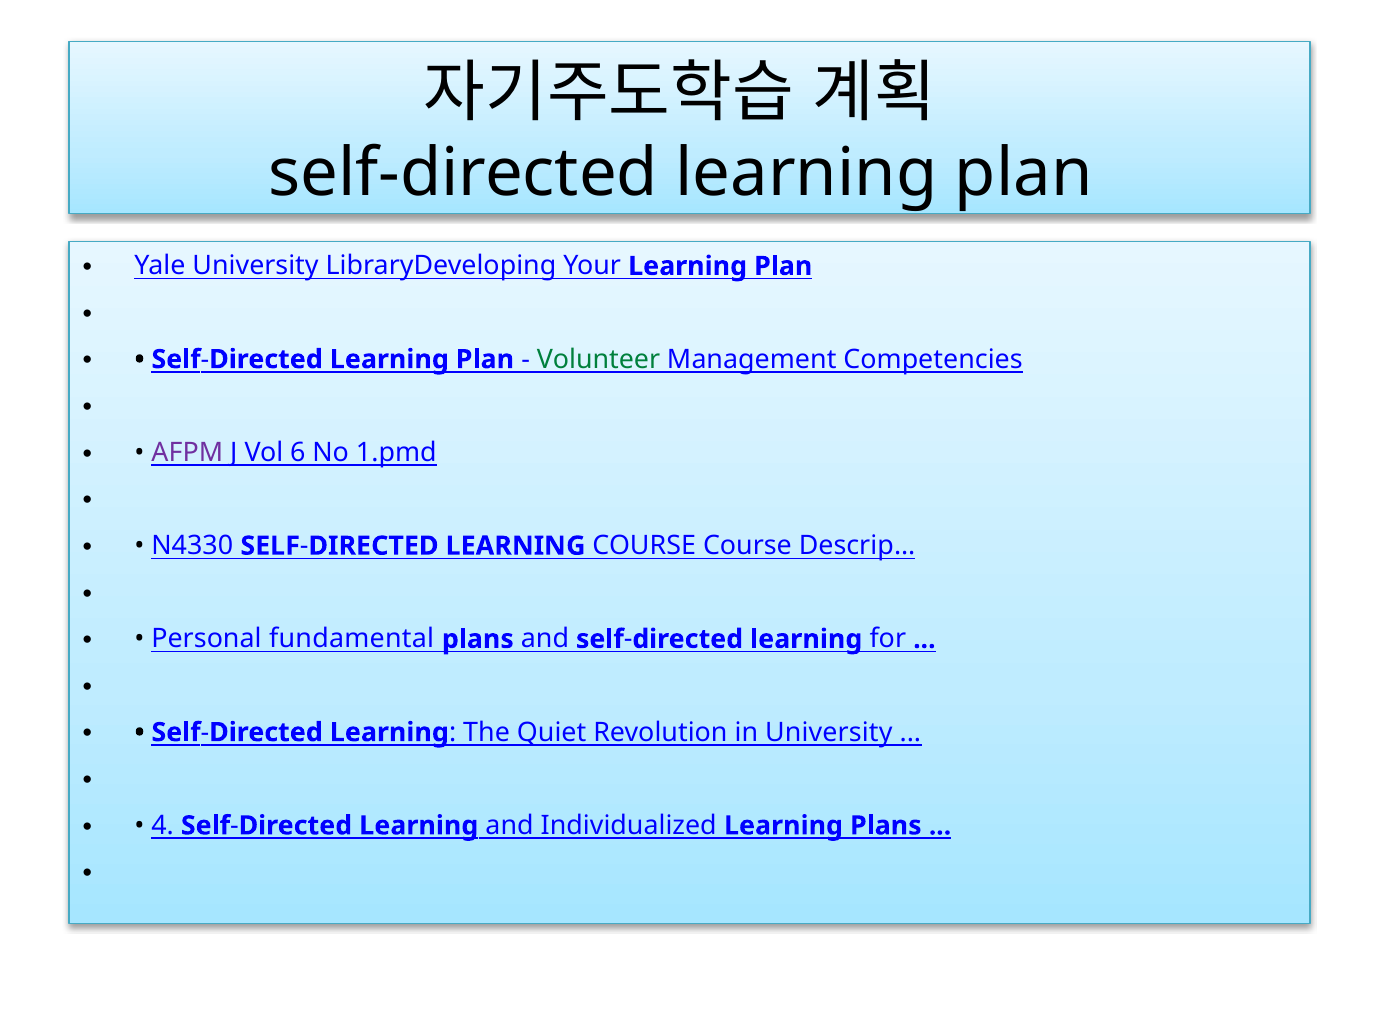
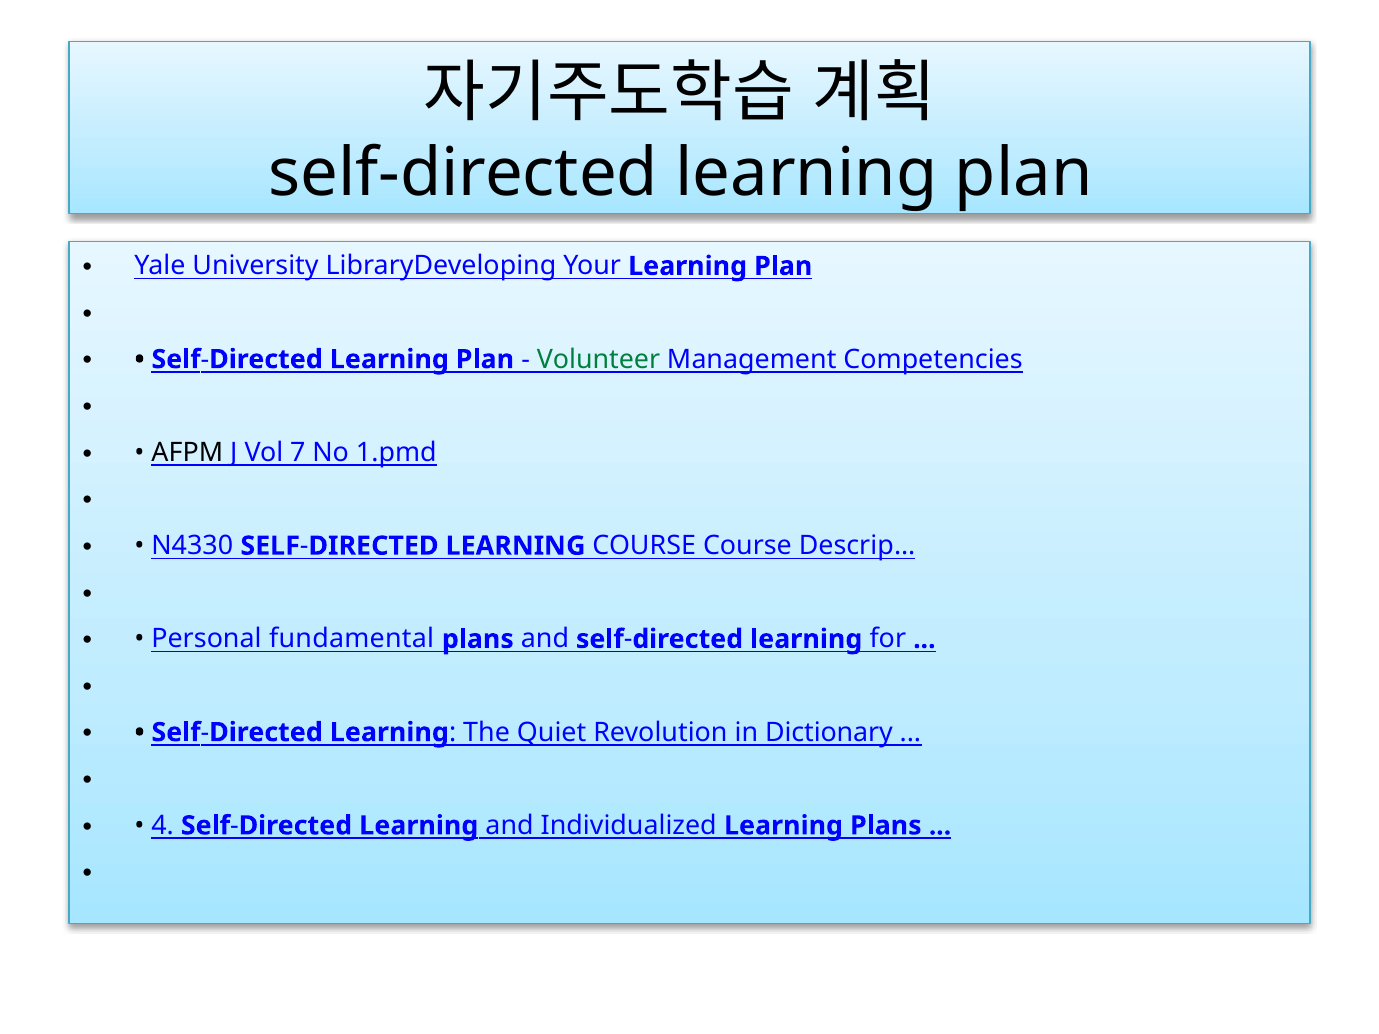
AFPM colour: purple -> black (187, 453)
6: 6 -> 7 (298, 453)
in University: University -> Dictionary (829, 733)
